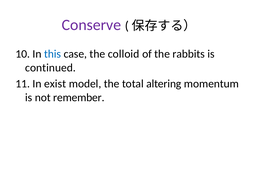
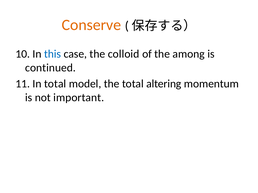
Conserve colour: purple -> orange (91, 25)
rabbits: rabbits -> among (189, 54)
In exist: exist -> total (55, 84)
remember: remember -> important (79, 98)
